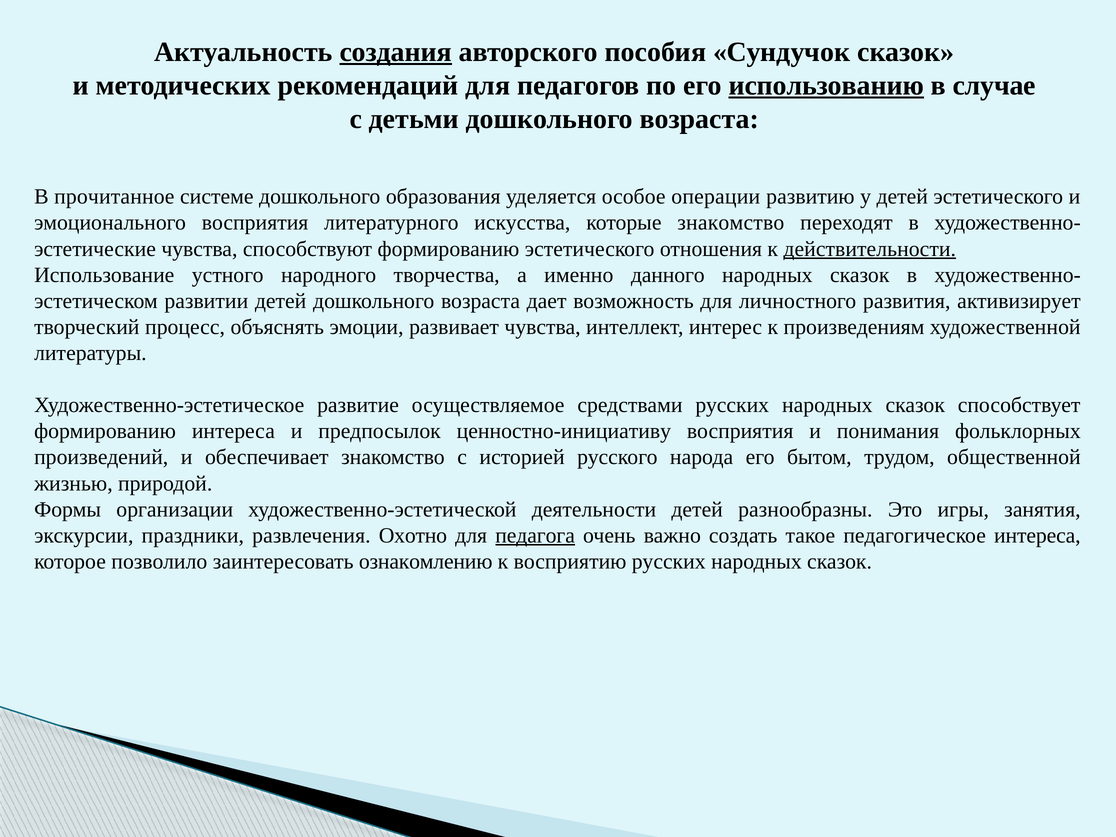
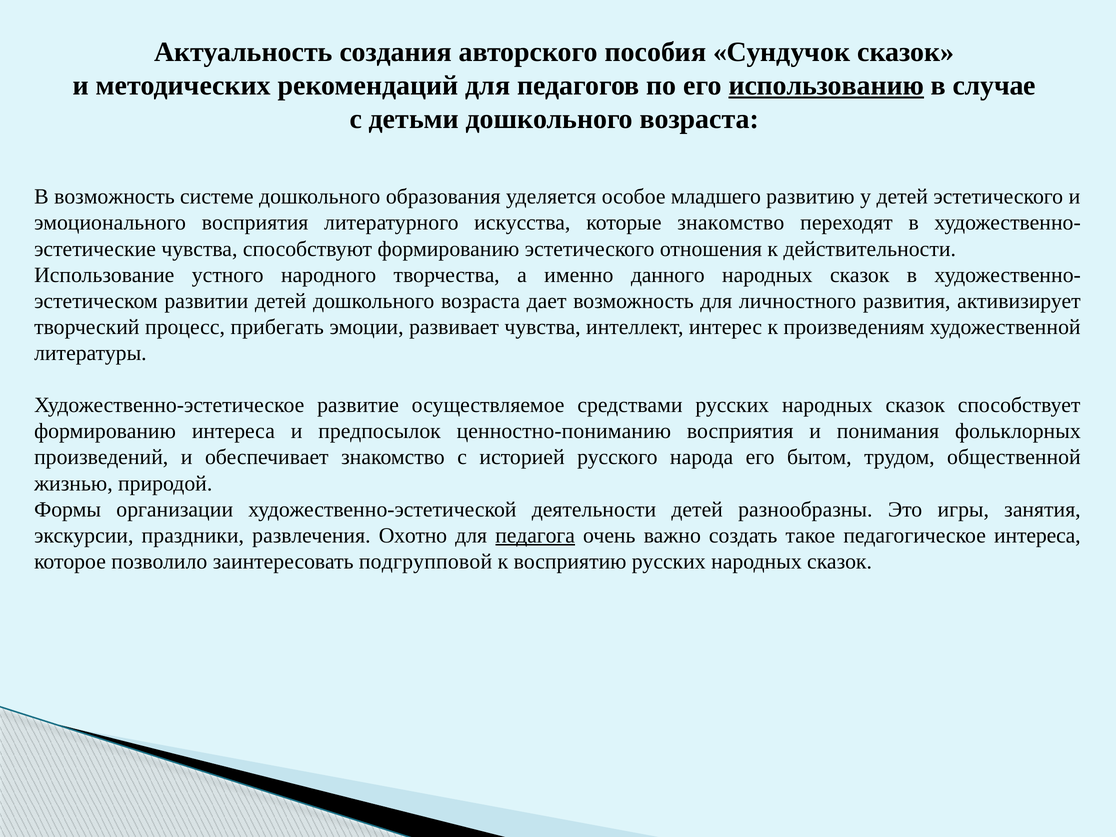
создания underline: present -> none (396, 52)
В прочитанное: прочитанное -> возможность (114, 197)
операции: операции -> младшего (716, 197)
действительности underline: present -> none (870, 249)
объяснять: объяснять -> прибегать (277, 327)
ценностно-инициативу: ценностно-инициативу -> ценностно-пониманию (564, 431)
ознакомлению: ознакомлению -> подгрупповой (426, 562)
